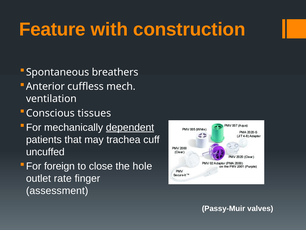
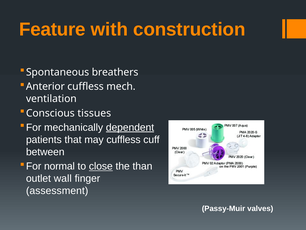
may trachea: trachea -> cuffless (124, 139)
uncuffed: uncuffed -> between (45, 152)
foreign: foreign -> normal (59, 166)
close underline: none -> present (101, 166)
hole: hole -> than (142, 166)
rate: rate -> wall (63, 178)
